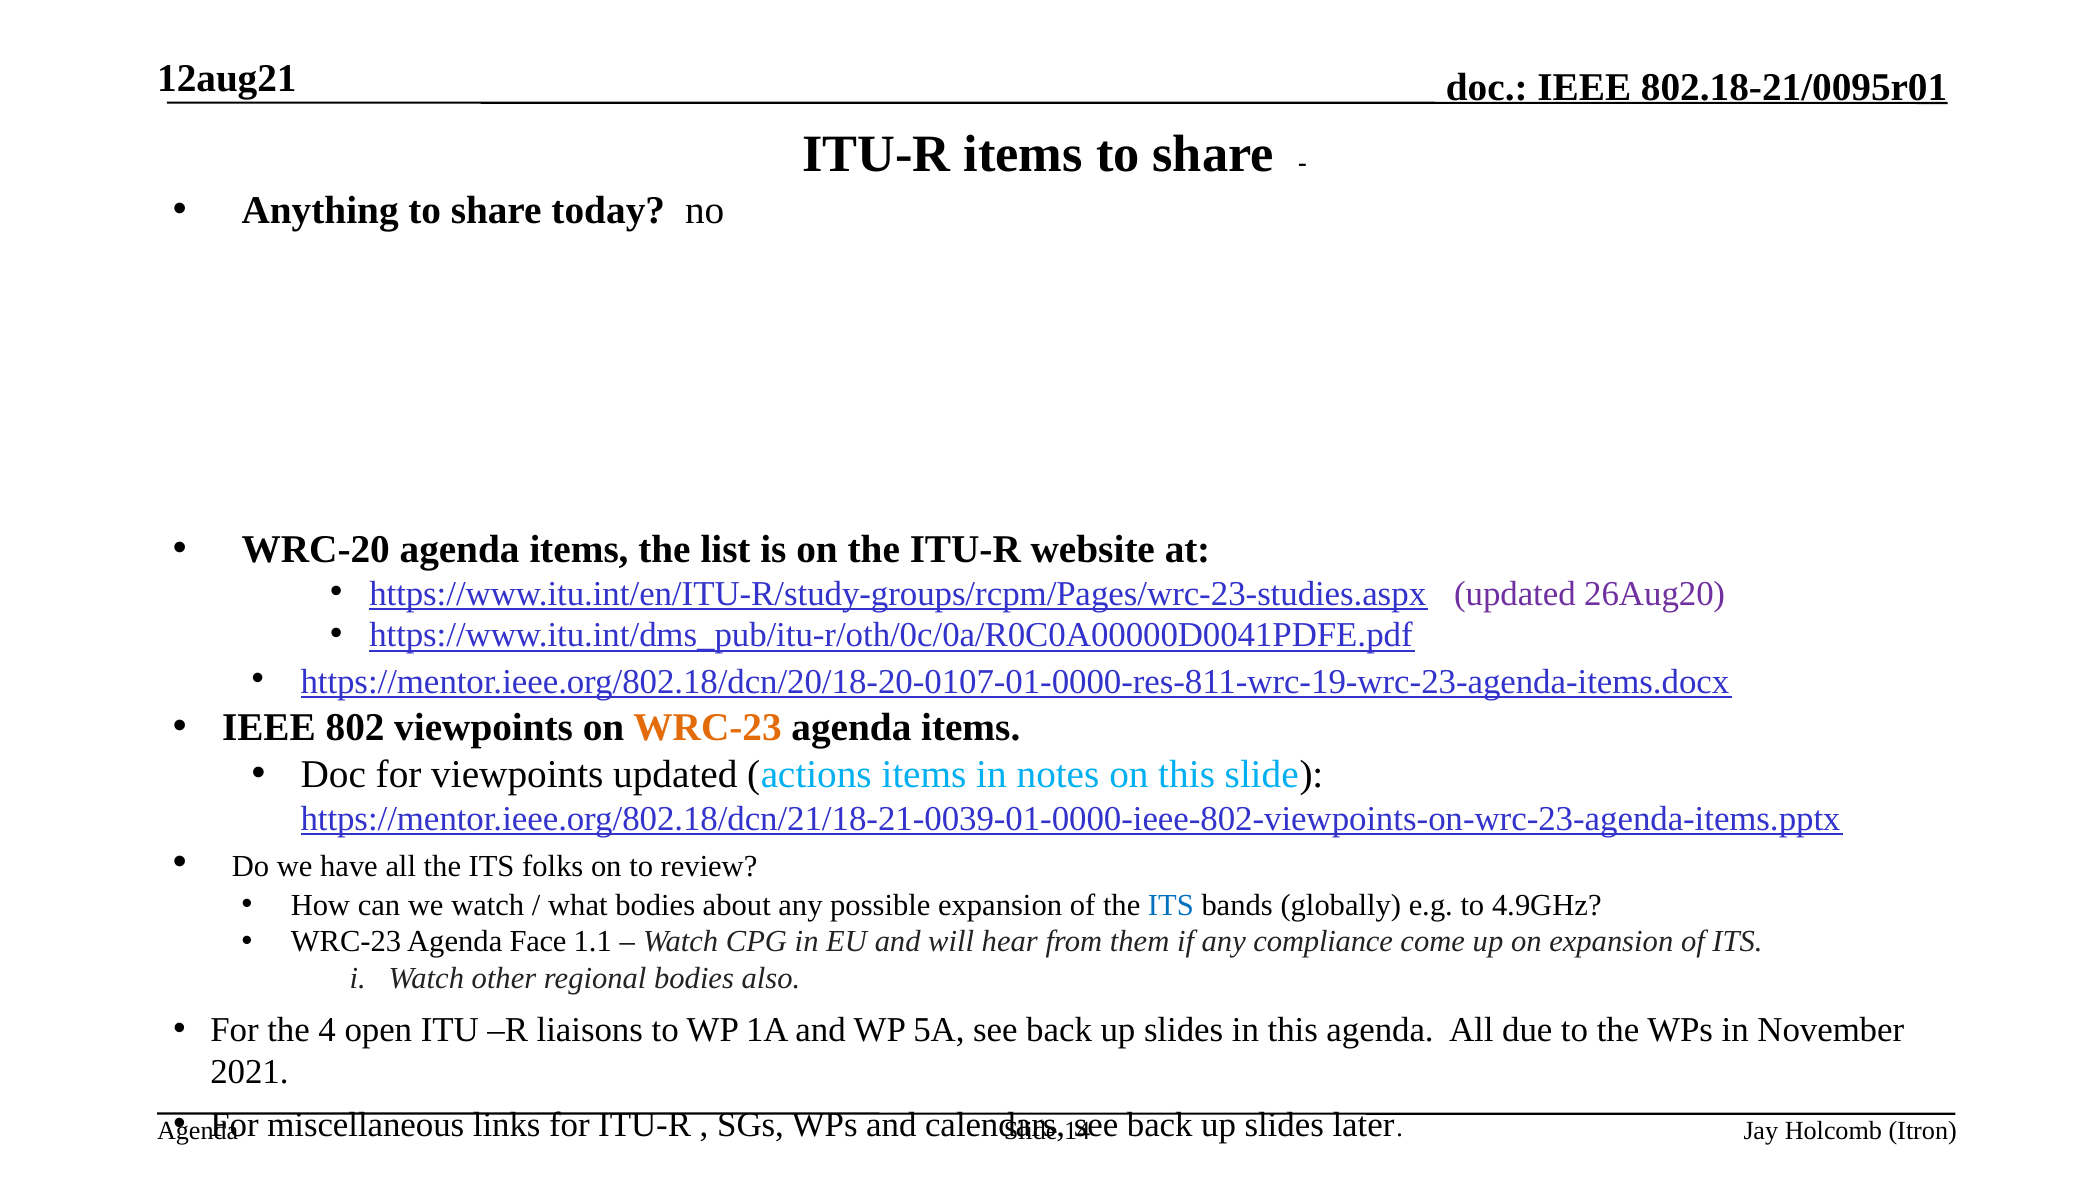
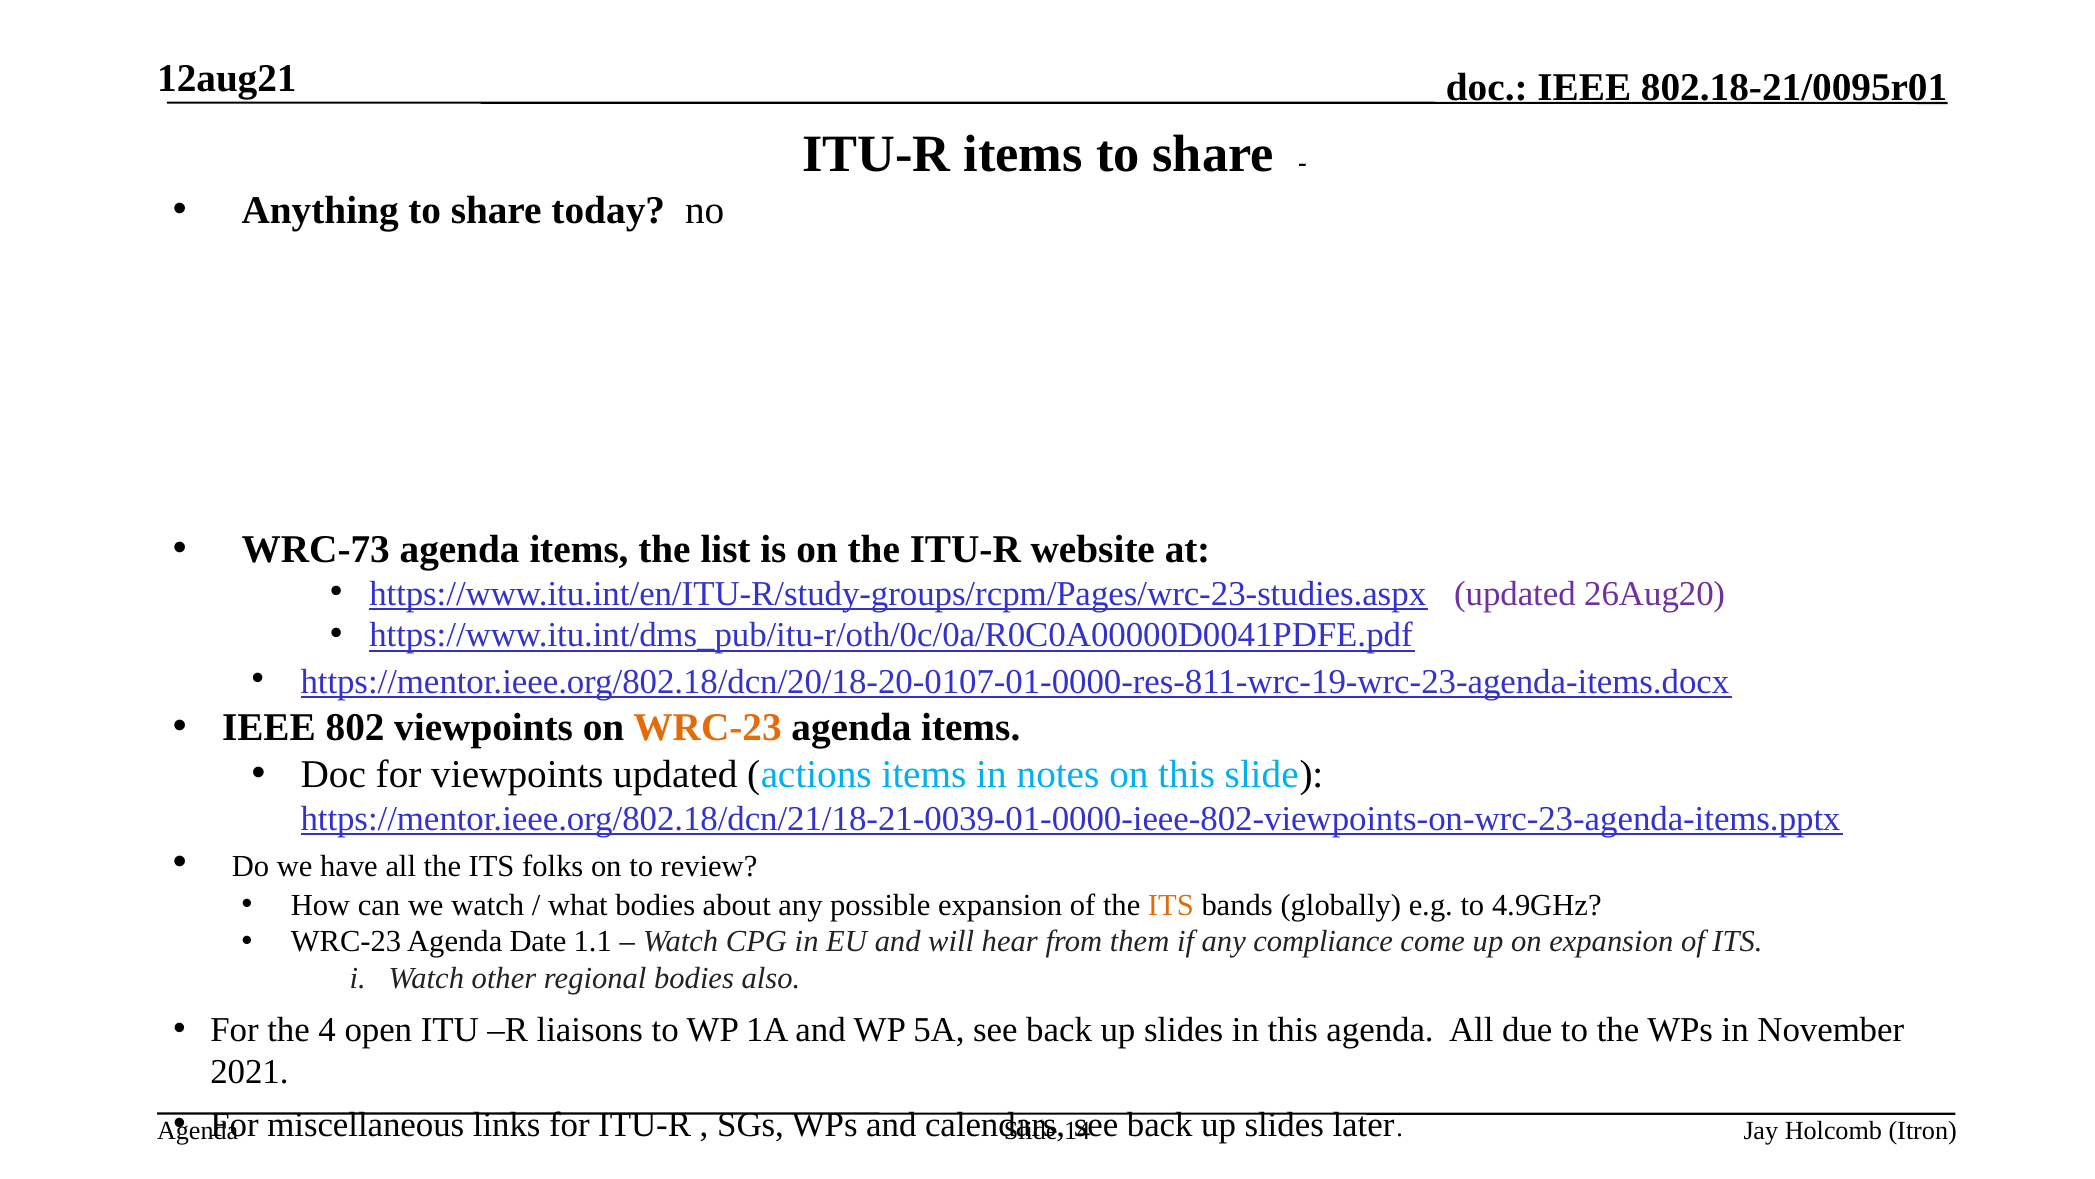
WRC-20: WRC-20 -> WRC-73 (316, 549)
ITS colour: blue -> orange (1171, 905)
Face: Face -> Date (538, 941)
